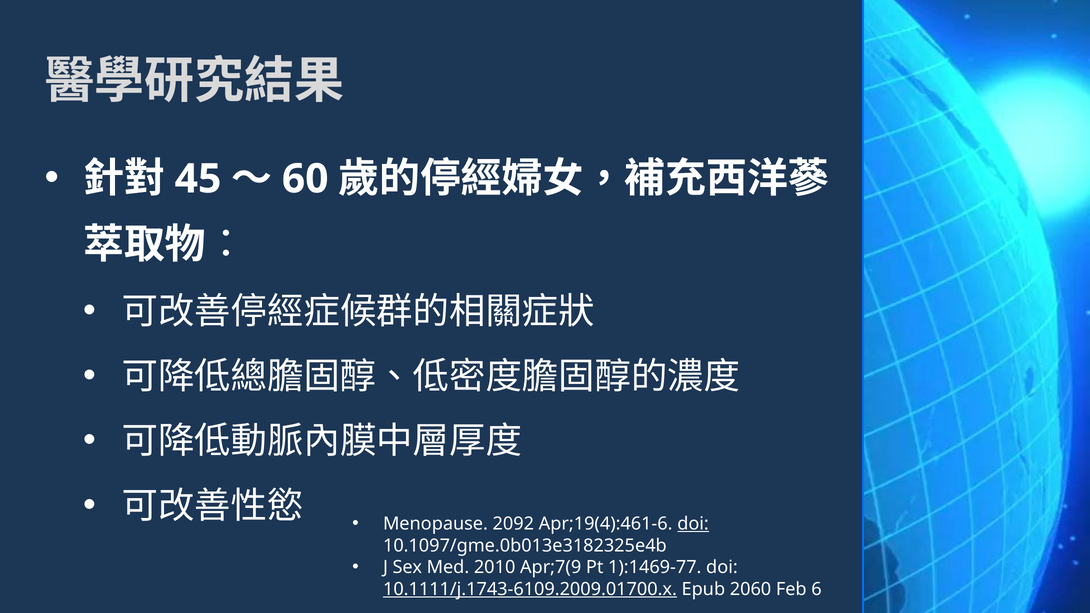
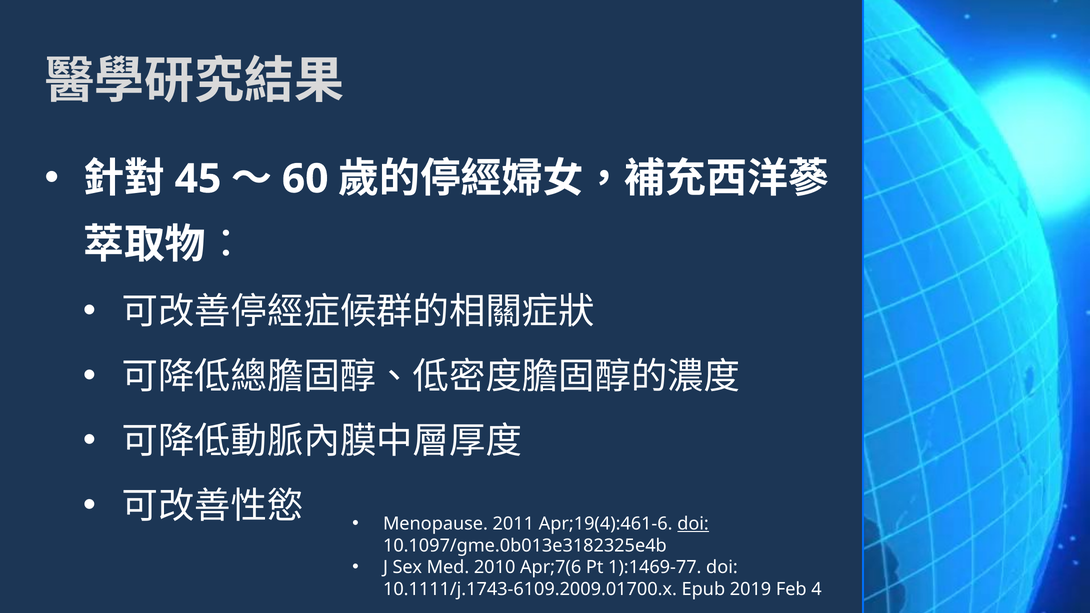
2092: 2092 -> 2011 (513, 524)
Apr;7(9: Apr;7(9 -> Apr;7(6 (551, 568)
10.1111/j.1743-6109.2009.01700.x underline: present -> none (530, 589)
2060: 2060 -> 2019 (751, 589)
6: 6 -> 4 (816, 589)
